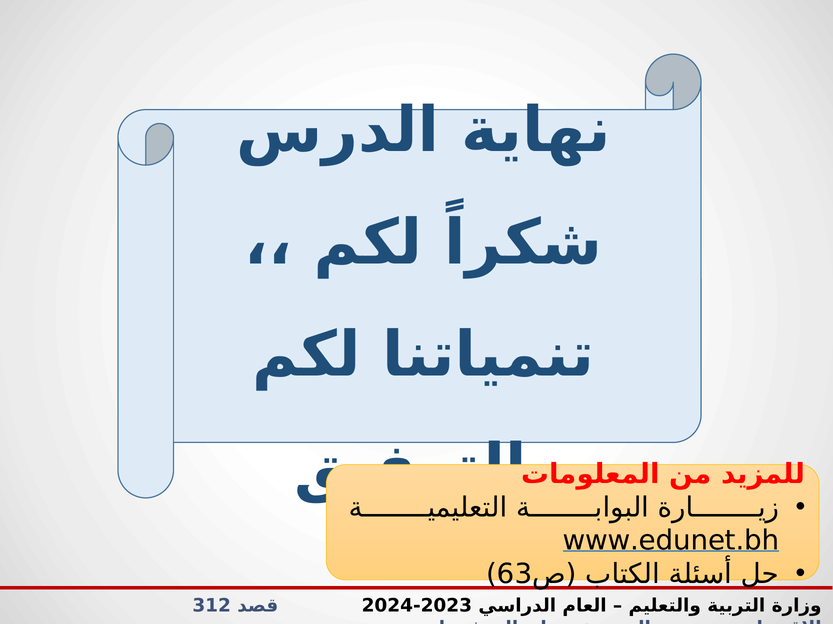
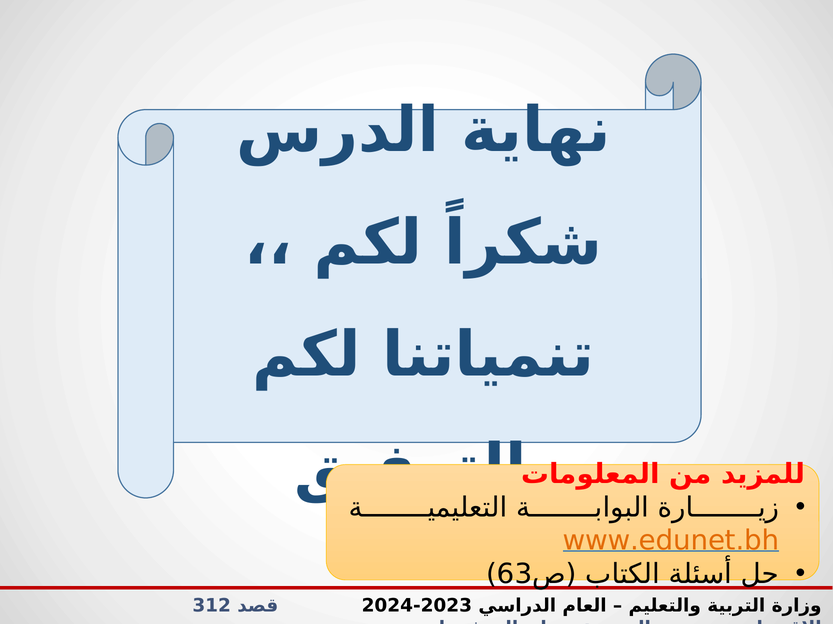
www.edunet.bh colour: black -> orange (671, 541)
